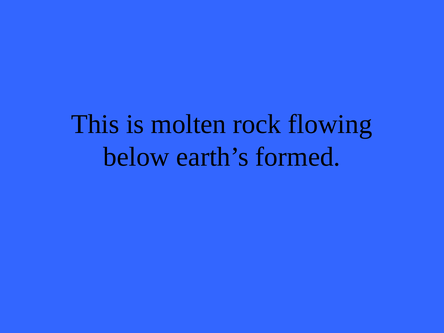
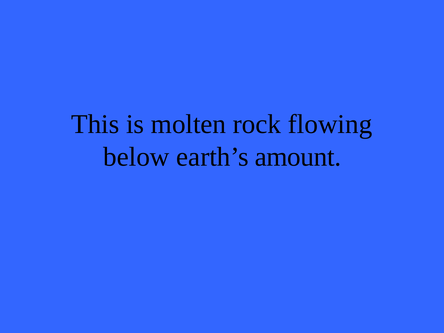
formed: formed -> amount (298, 157)
